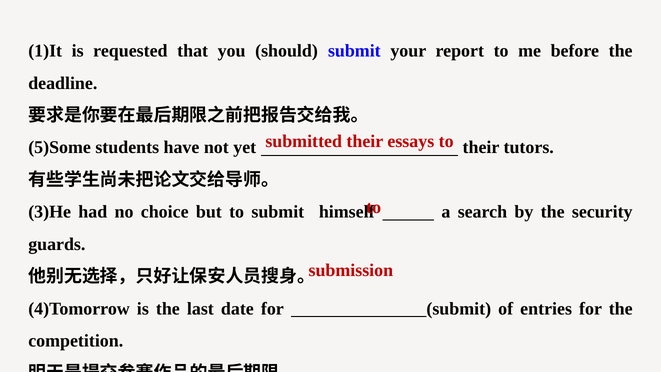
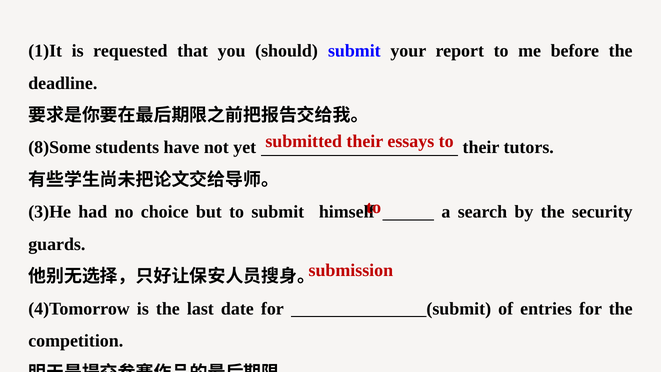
5)Some: 5)Some -> 8)Some (60, 148)
